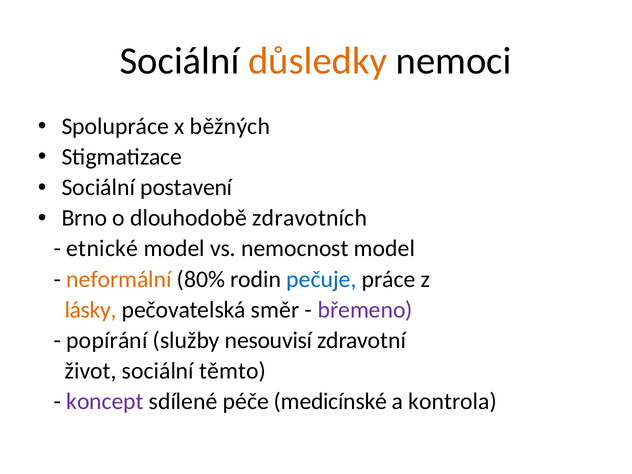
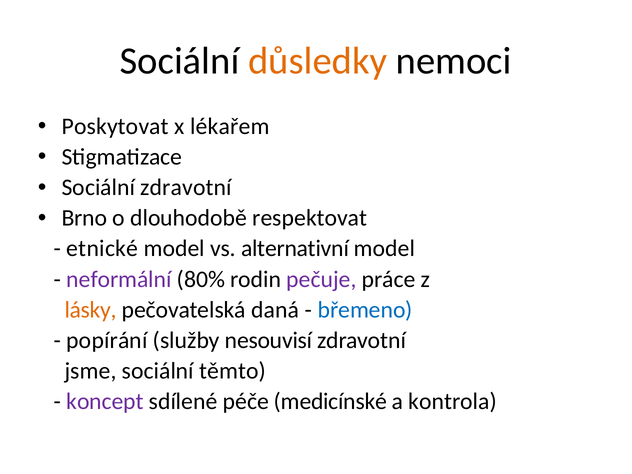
Spolupráce: Spolupráce -> Poskytovat (115, 126)
běžných: běžných -> lékařem (230, 126)
Sociální postavení: postavení -> zdravotní (186, 188)
zdravotních: zdravotních -> respektovat (310, 218)
nemocnost: nemocnost -> alternativní (295, 249)
neformální colour: orange -> purple (119, 279)
pečuje colour: blue -> purple (322, 279)
směr: směr -> daná (275, 310)
břemeno colour: purple -> blue (365, 310)
život: život -> jsme (91, 371)
